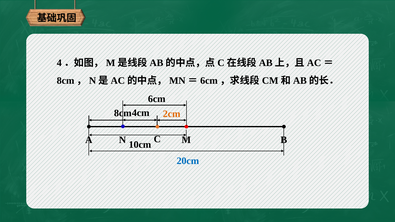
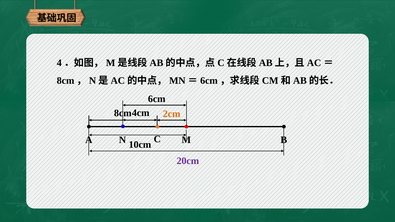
20cm colour: blue -> purple (188, 161)
